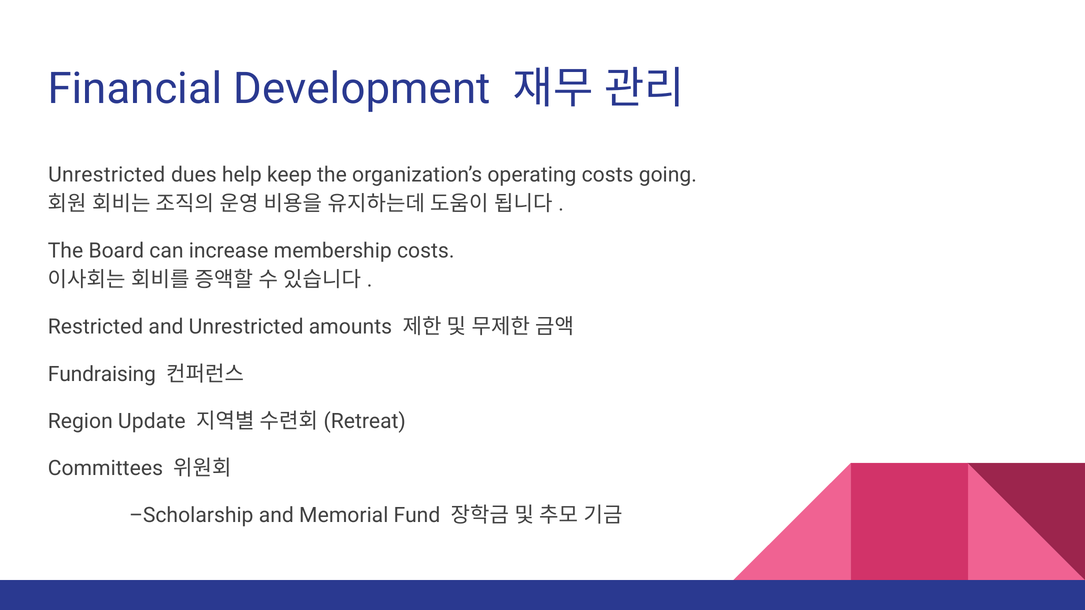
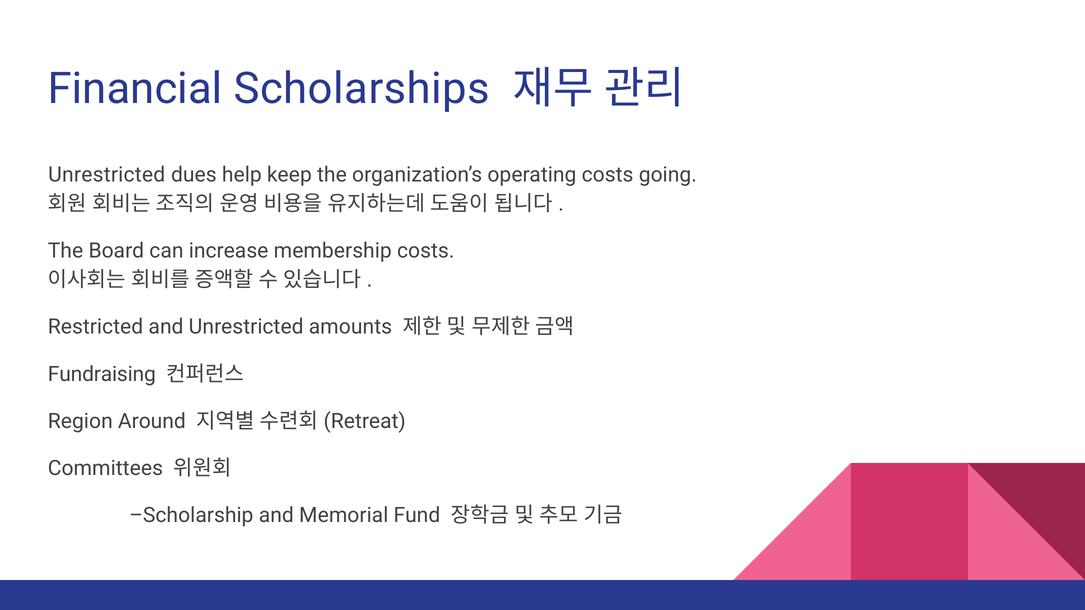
Development: Development -> Scholarships (362, 89)
Update: Update -> Around (152, 421)
